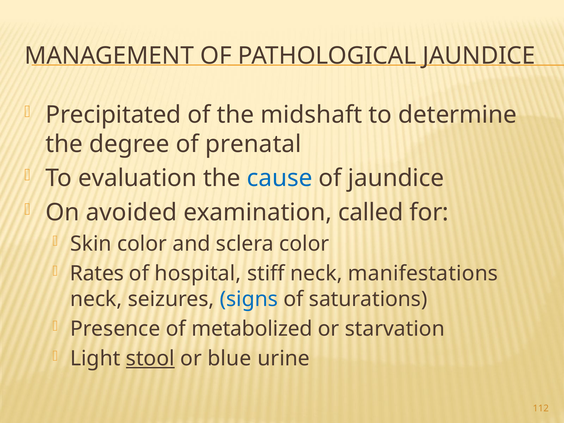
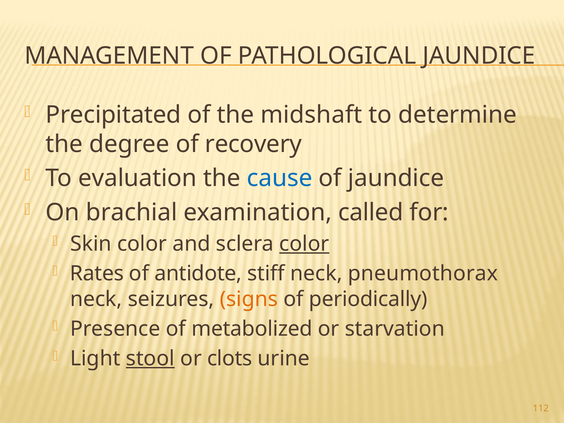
prenatal: prenatal -> recovery (253, 144)
avoided: avoided -> brachial (132, 212)
color underline: none -> present (304, 244)
hospital: hospital -> antidote (198, 274)
manifestations: manifestations -> pneumothorax (423, 274)
signs colour: blue -> orange (249, 299)
saturations: saturations -> periodically (368, 299)
blue: blue -> clots (230, 359)
